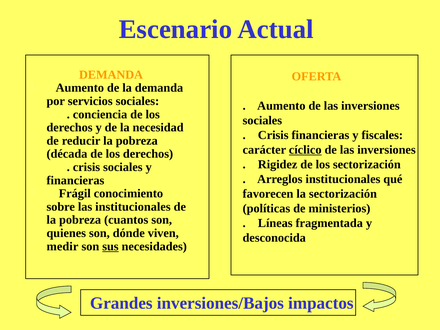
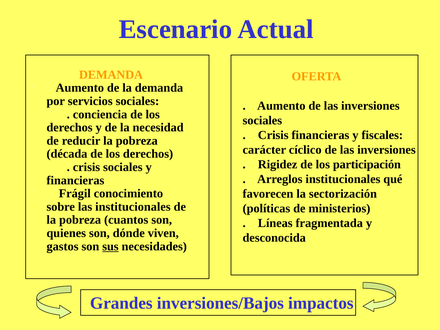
cíclico underline: present -> none (305, 150)
los sectorización: sectorización -> participación (367, 164)
medir: medir -> gastos (63, 246)
